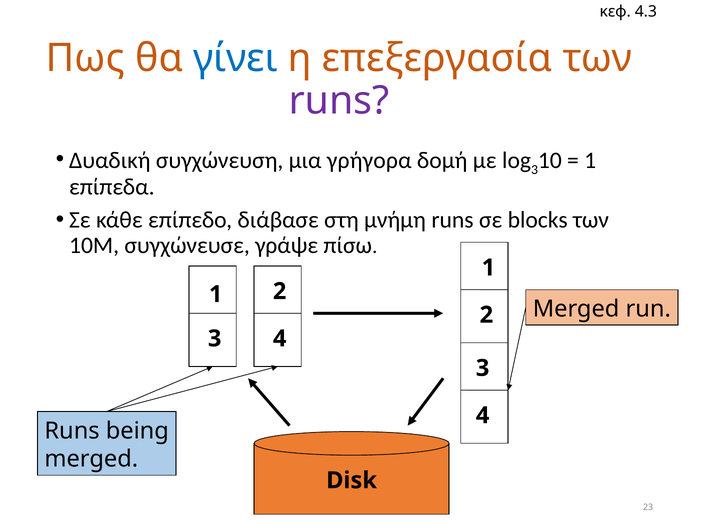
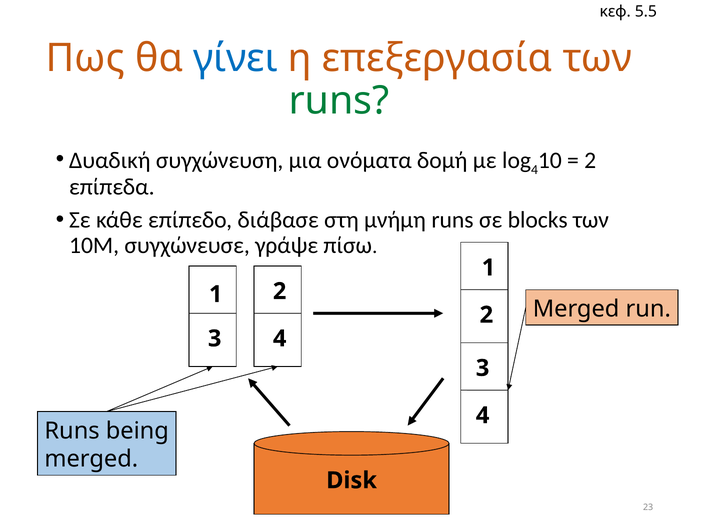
4.3: 4.3 -> 5.5 (646, 12)
runs colour: purple -> green (339, 101)
γρήγορα: γρήγορα -> ονόματα (369, 161)
3: 3 -> 4 (534, 170)
1: 1 -> 2 (590, 161)
